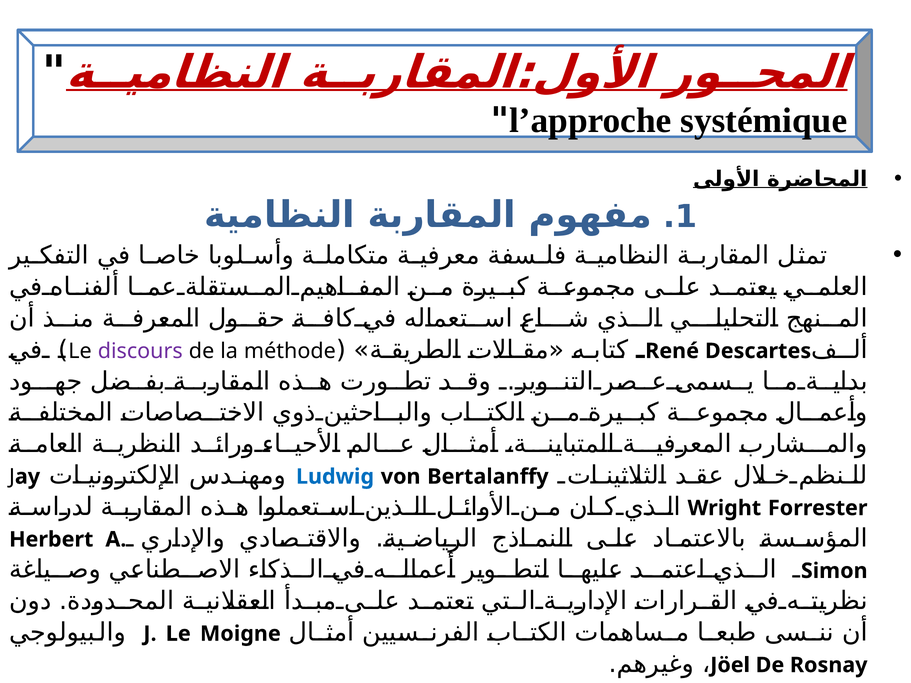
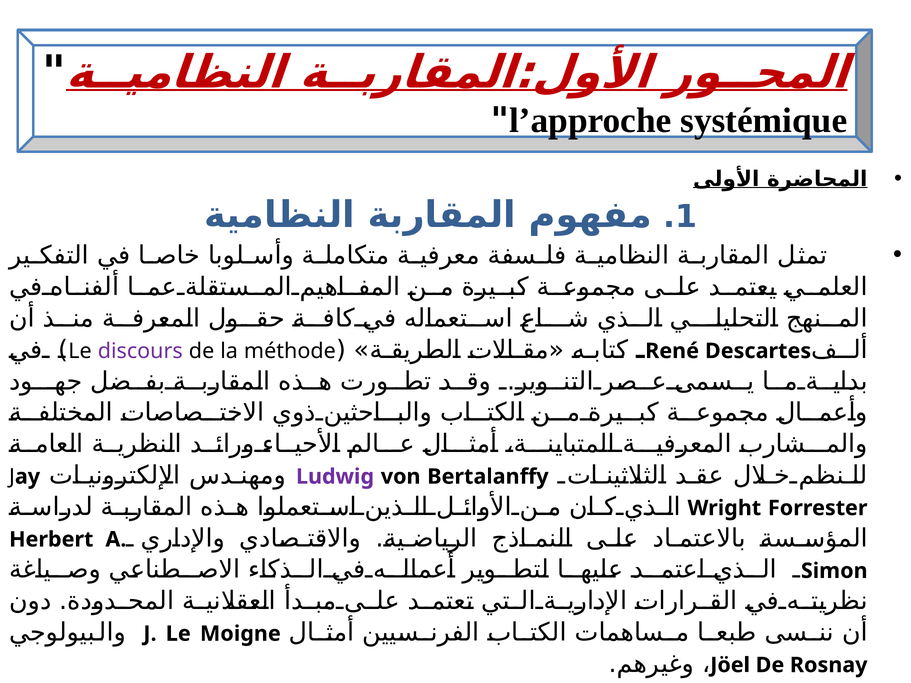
Ludwig colour: blue -> purple (335, 477)
